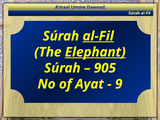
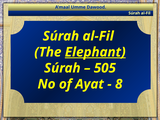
al-Fil underline: present -> none (98, 36)
905: 905 -> 505 (105, 68)
9: 9 -> 8 (119, 84)
